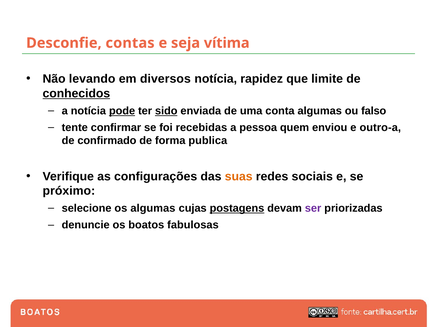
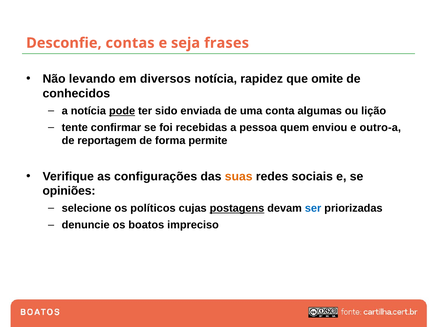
vítima: vítima -> frases (227, 43)
limite: limite -> omite (327, 79)
conhecidos underline: present -> none (76, 94)
sido underline: present -> none (166, 111)
falso: falso -> lição (374, 111)
confirmado: confirmado -> reportagem (107, 141)
publica: publica -> permite (208, 141)
próximo: próximo -> opiniões (69, 191)
os algumas: algumas -> políticos (153, 209)
ser colour: purple -> blue (313, 209)
fabulosas: fabulosas -> impreciso (193, 226)
